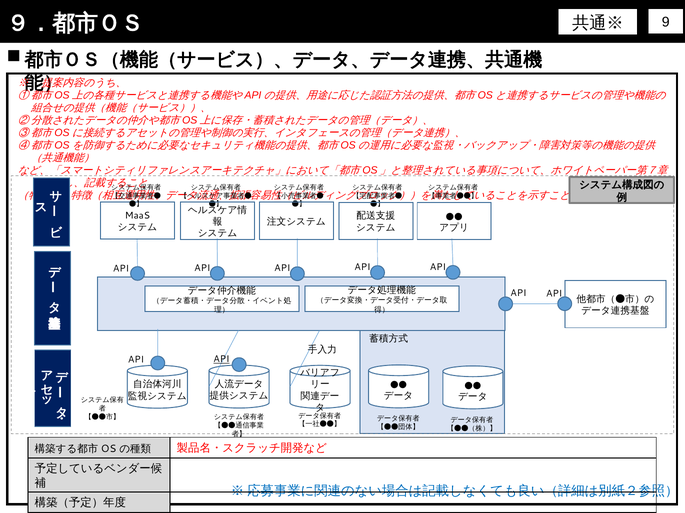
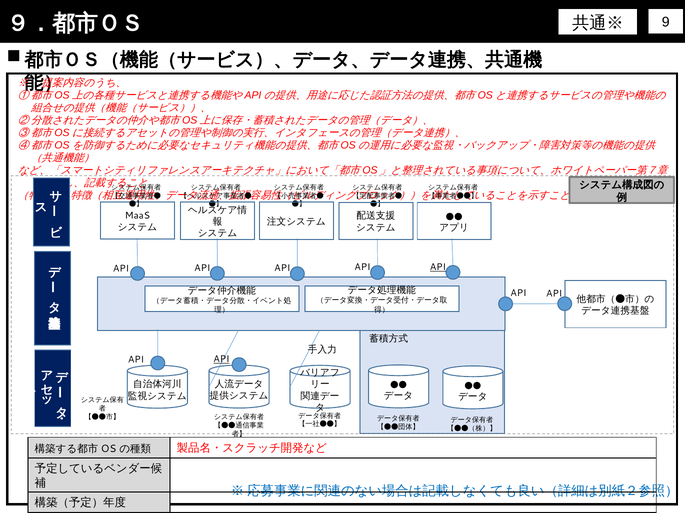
API underline: none -> present (438, 267)
